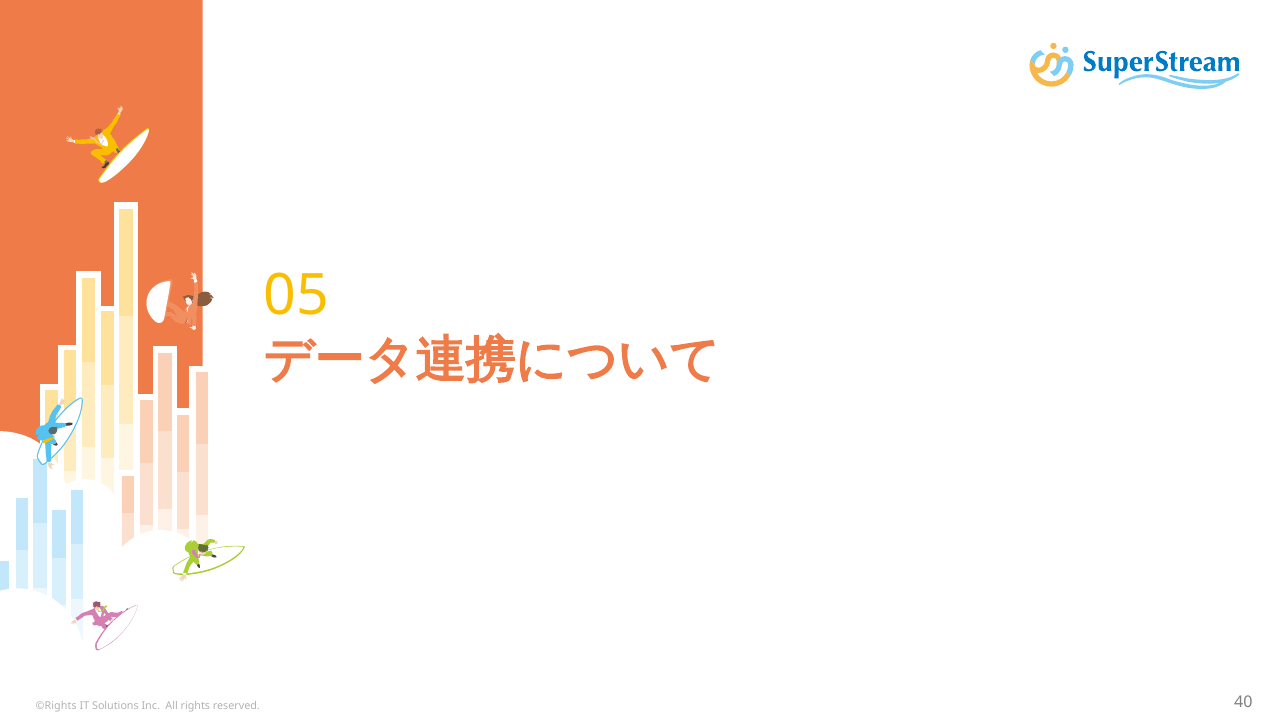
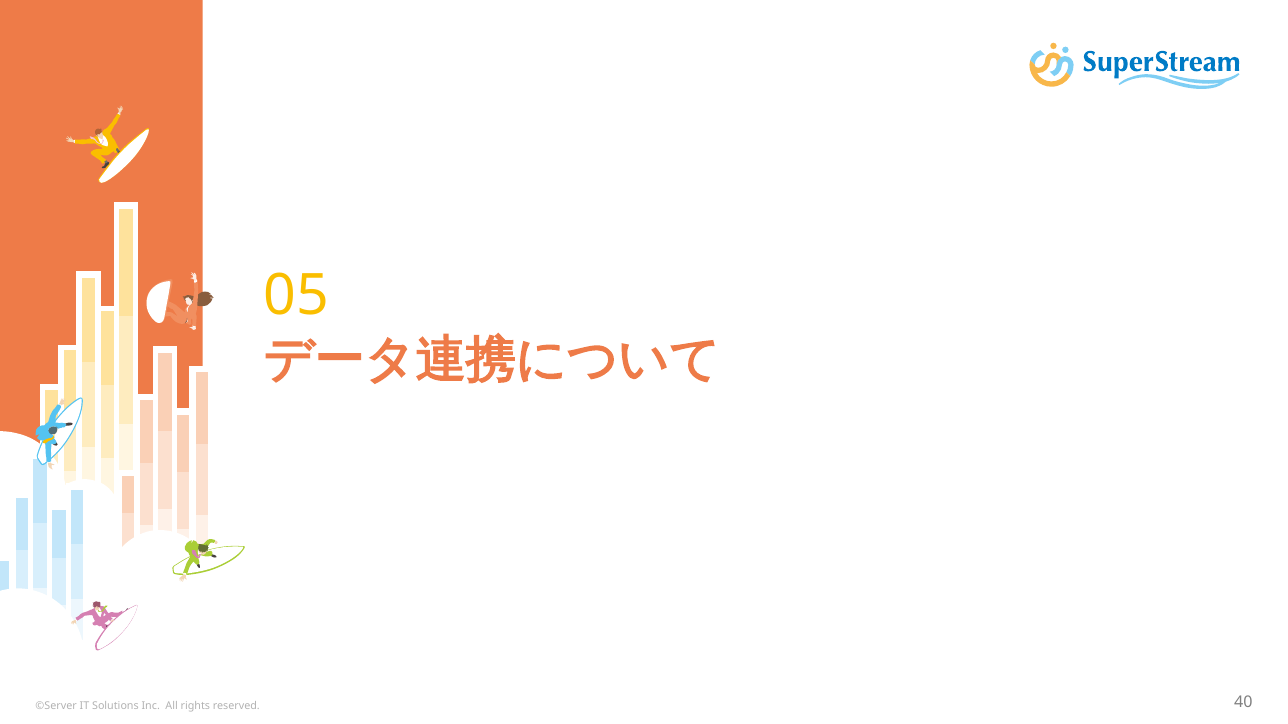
©Rights: ©Rights -> ©Server (56, 706)
